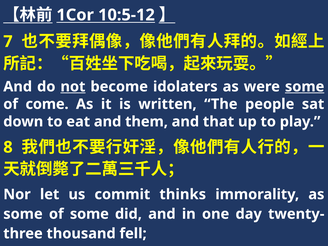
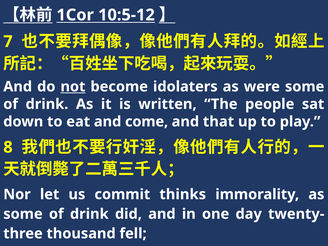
some underline: present -> none (305, 87)
come: come -> drink (47, 104)
them: them -> come (147, 122)
some: some -> drink (89, 214)
